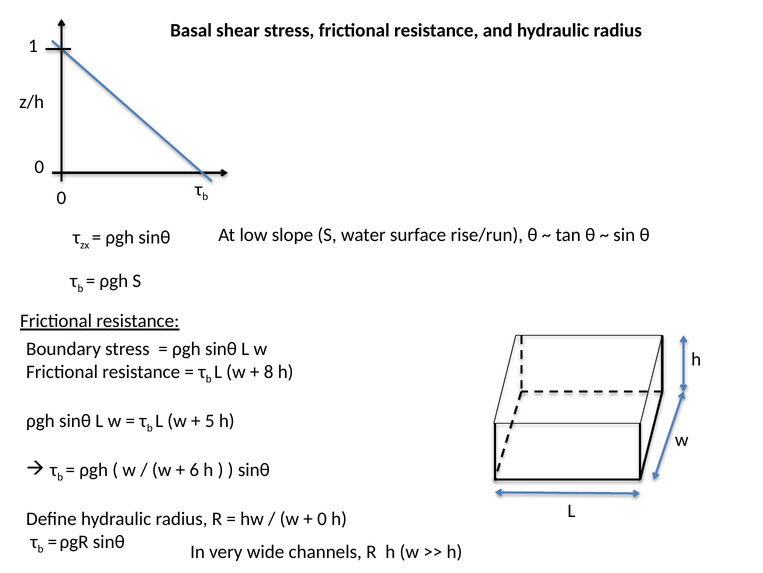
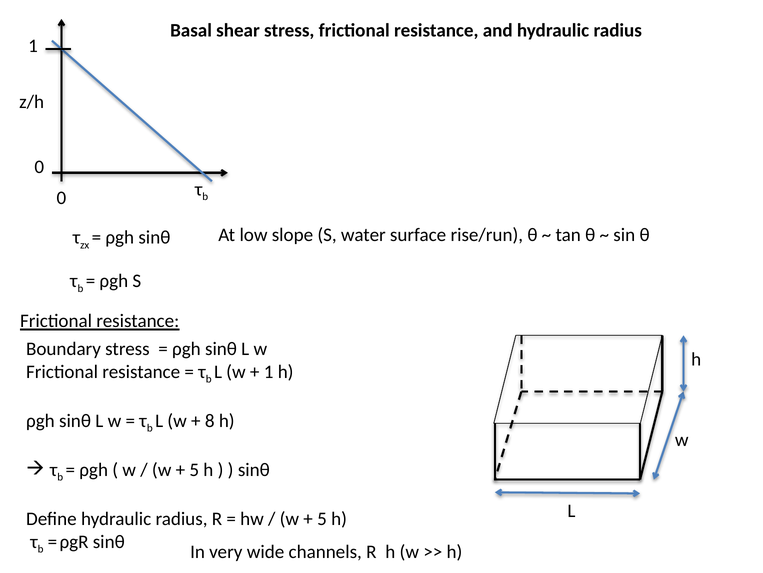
8: 8 -> 1 (269, 371)
5: 5 -> 8 (210, 420)
6: 6 -> 5 (194, 469)
0: 0 -> 5 (322, 518)
